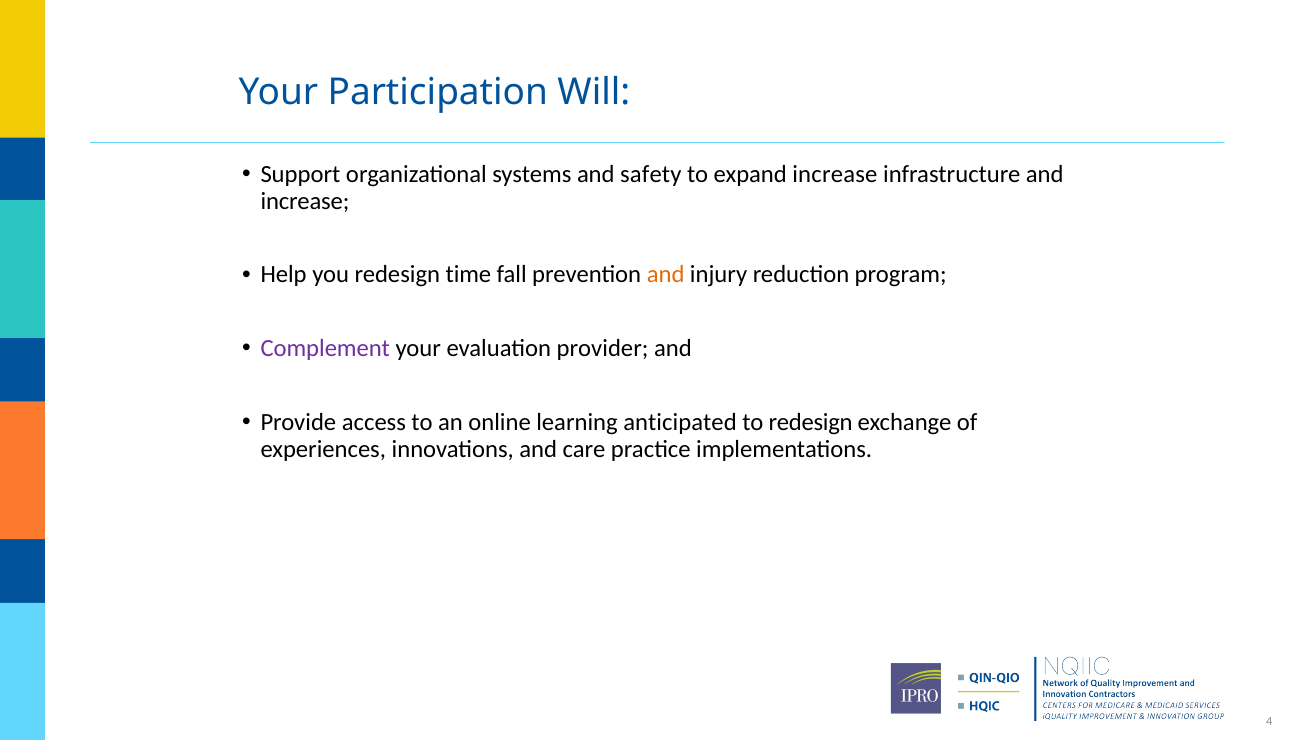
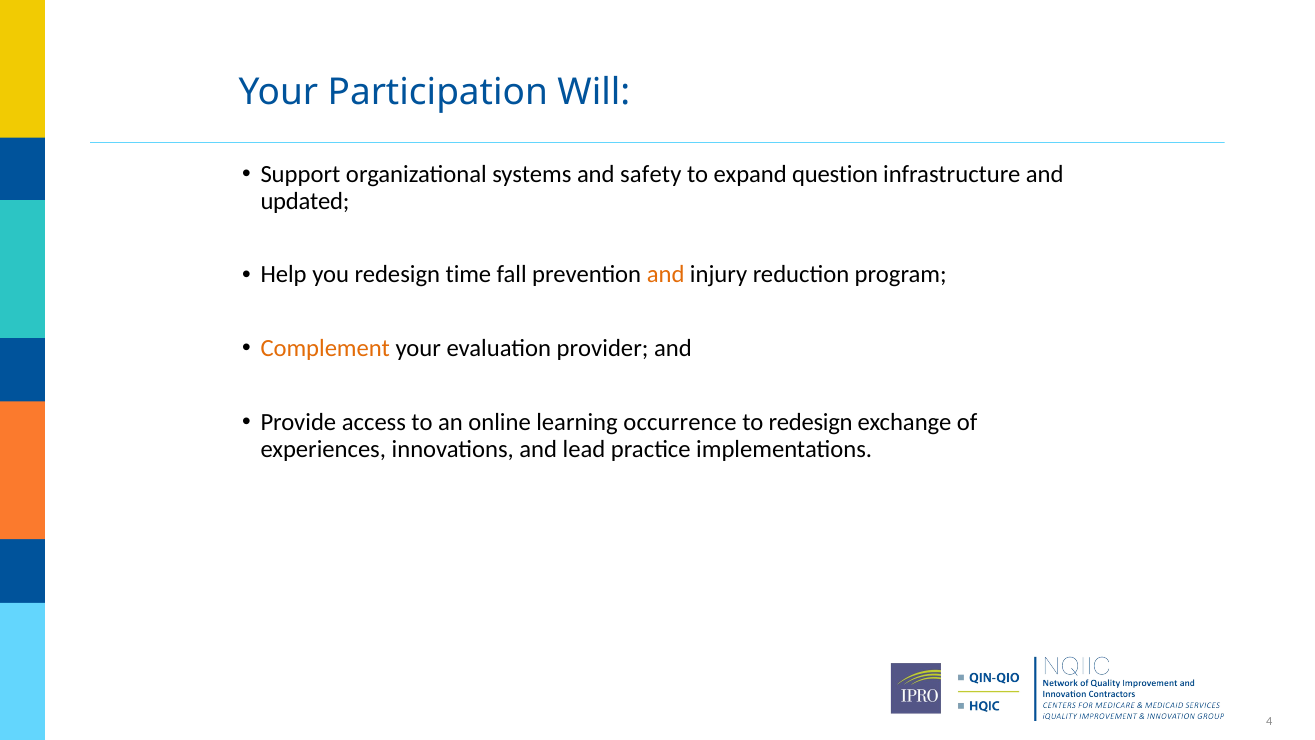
expand increase: increase -> question (835, 174)
increase: increase -> updated (305, 201)
Complement colour: purple -> orange (325, 349)
anticipated: anticipated -> occurrence (680, 422)
care: care -> lead (584, 449)
